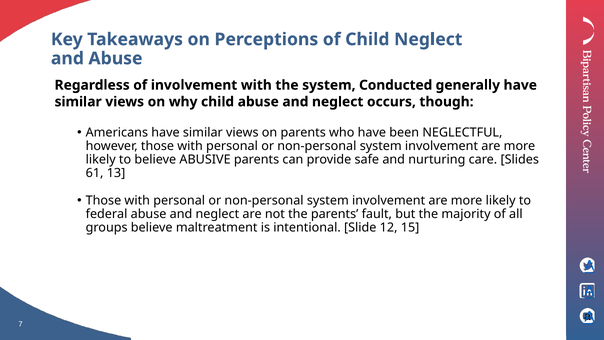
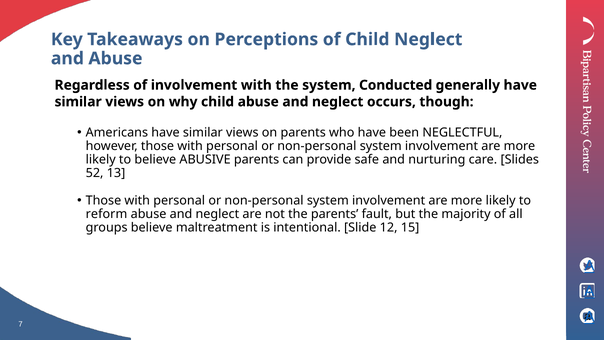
61: 61 -> 52 (95, 173)
federal: federal -> reform (106, 214)
